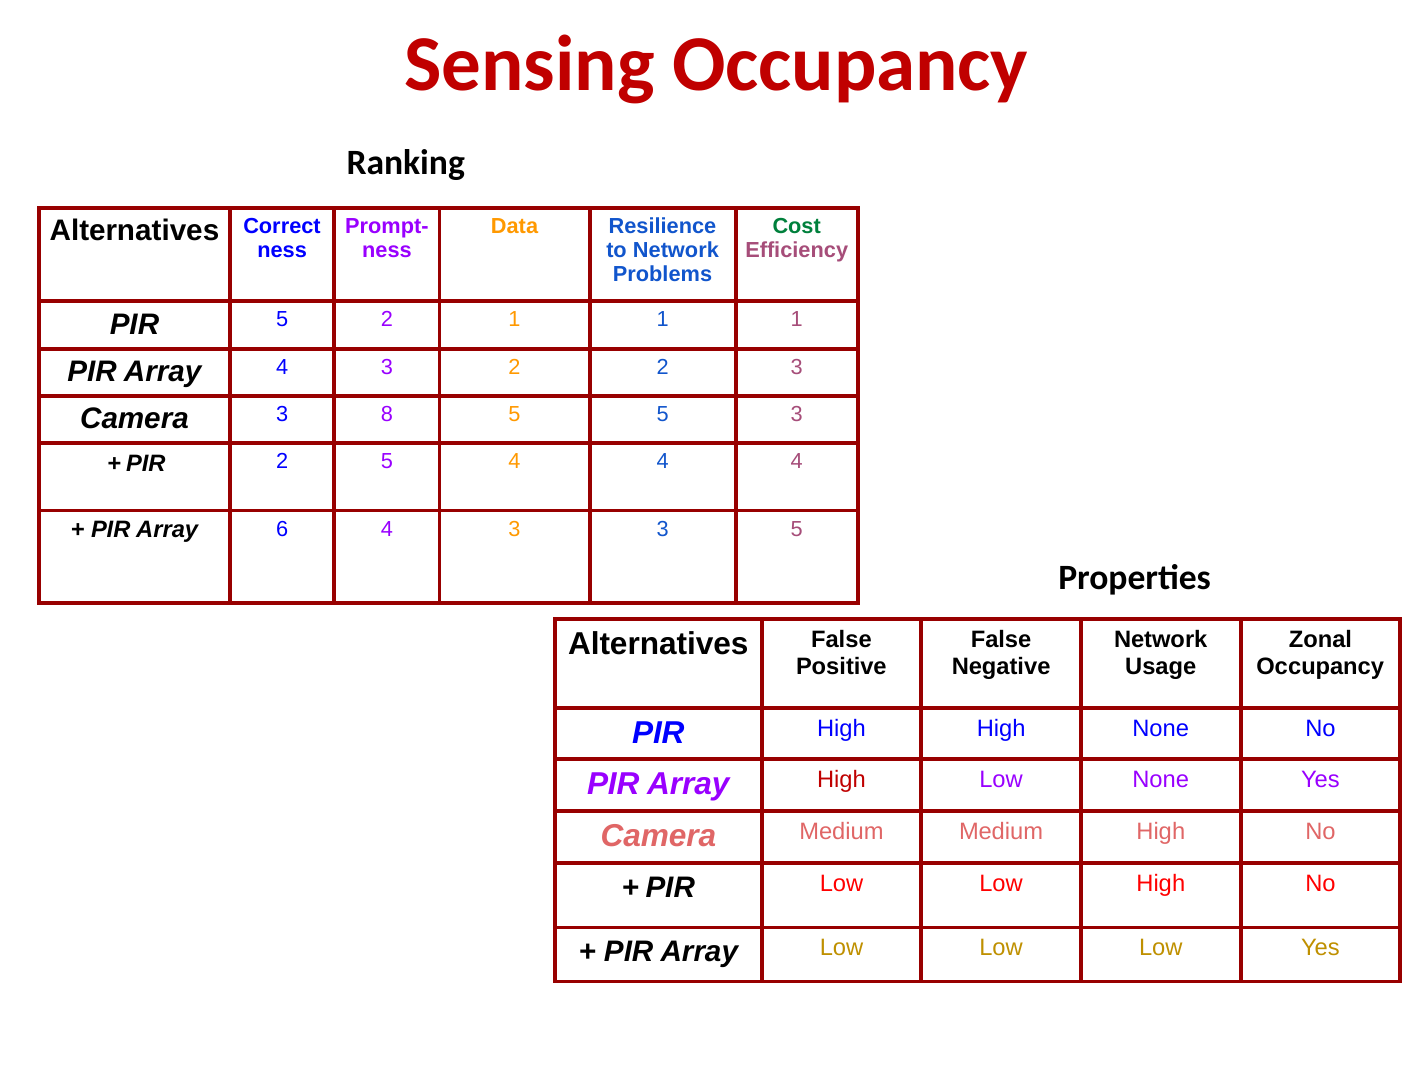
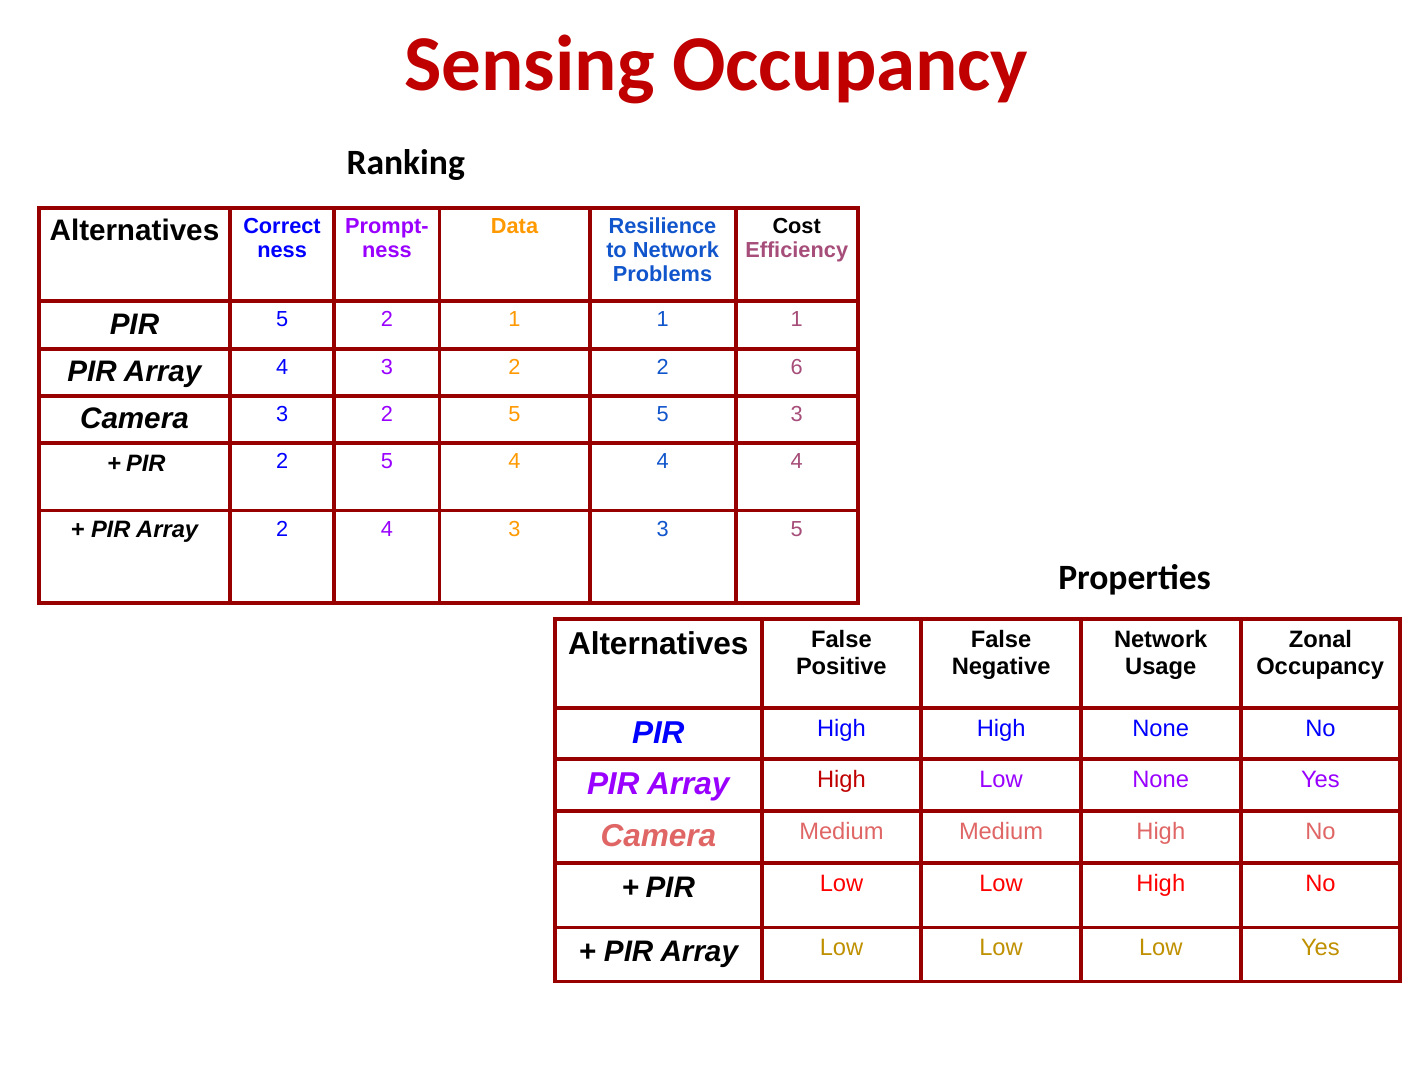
Cost colour: green -> black (797, 226)
2 3: 3 -> 6 (797, 367)
Camera 3 8: 8 -> 2 (387, 414)
Array 6: 6 -> 2 (282, 529)
